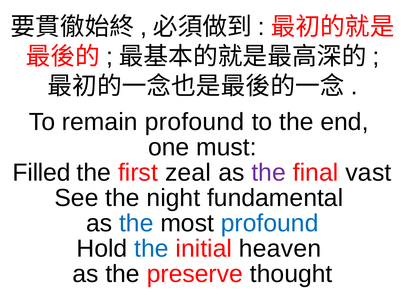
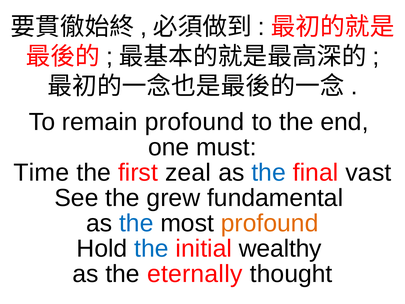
Filled: Filled -> Time (41, 172)
the colour: purple -> blue (269, 172)
night: night -> grew (173, 198)
profound colour: blue -> orange (270, 223)
heaven: heaven -> wealthy (280, 248)
preserve: preserve -> eternally (195, 274)
